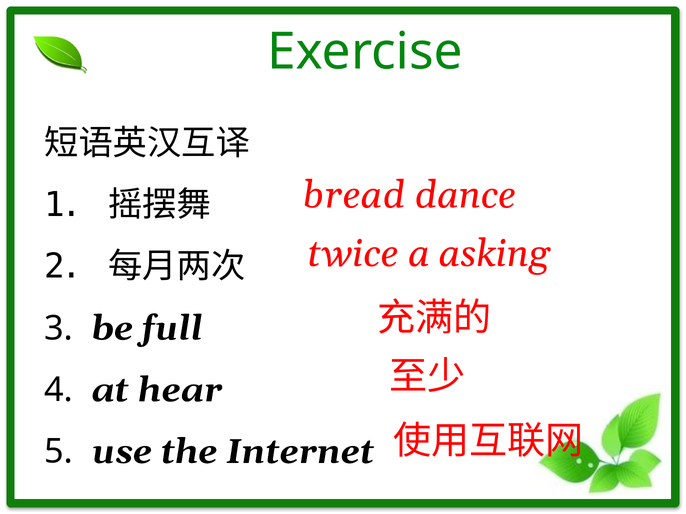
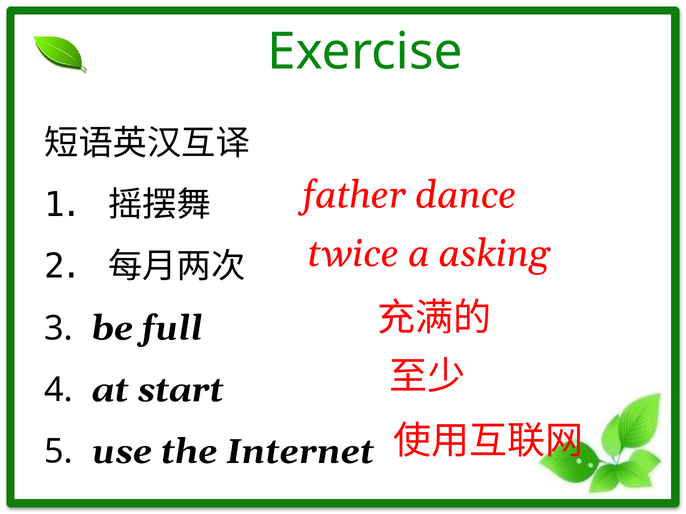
bread: bread -> father (354, 196)
hear: hear -> start (181, 390)
